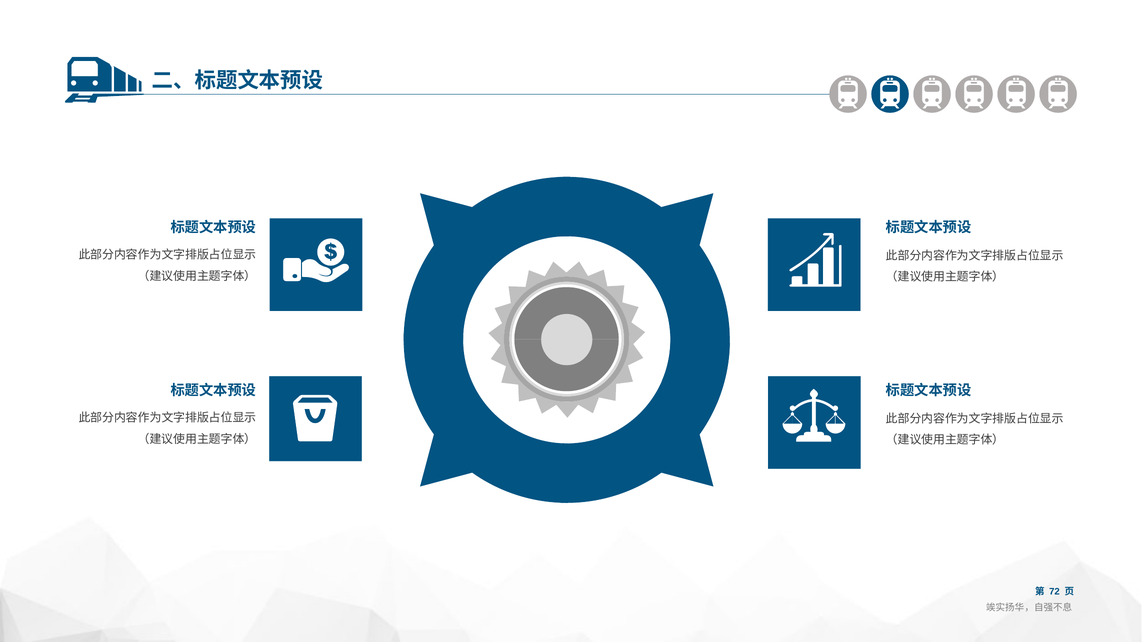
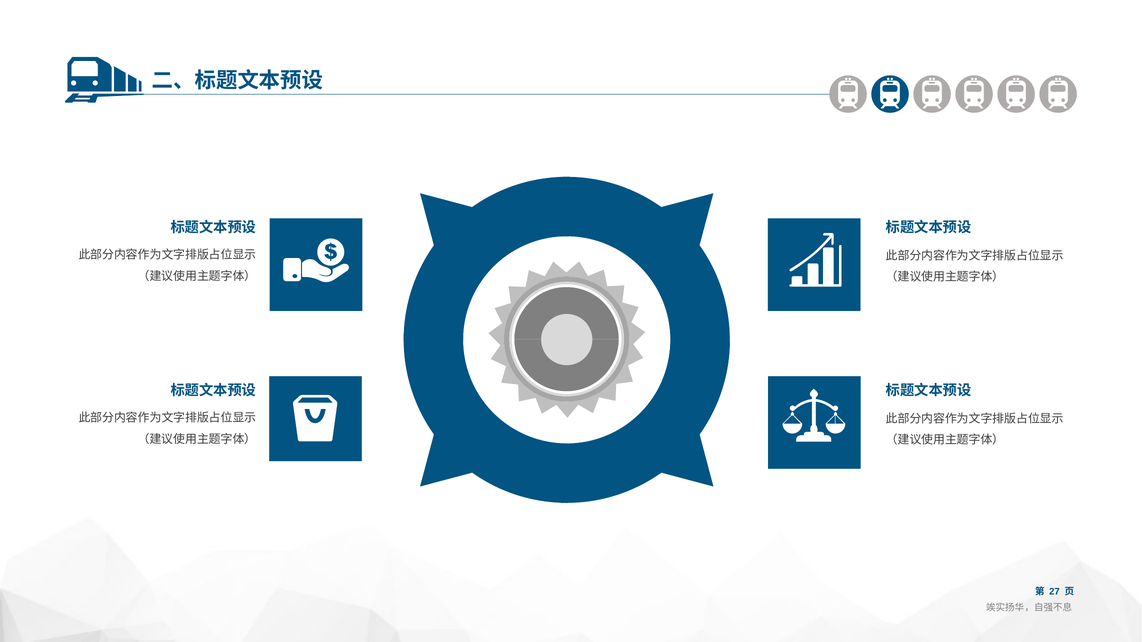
72: 72 -> 27 (1054, 592)
